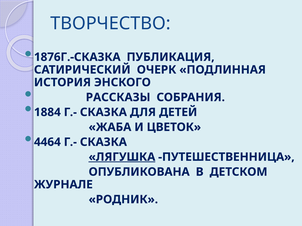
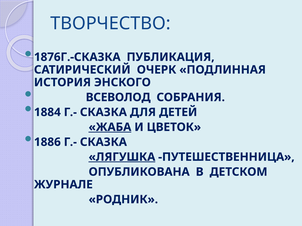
РАССКАЗЫ: РАССКАЗЫ -> ВСЕВОЛОД (118, 97)
ЖАБА underline: none -> present (110, 127)
4464: 4464 -> 1886 (47, 142)
